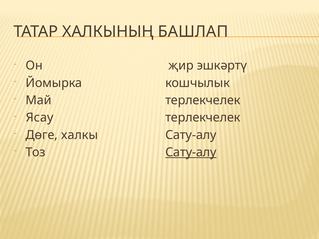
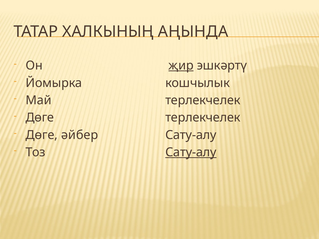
БАШЛАП: БАШЛАП -> АҢЫНДА (193, 32)
җир underline: none -> present (181, 66)
Ясау: Ясау -> Дөге (40, 118)
халкы: халкы -> әйбер (80, 135)
